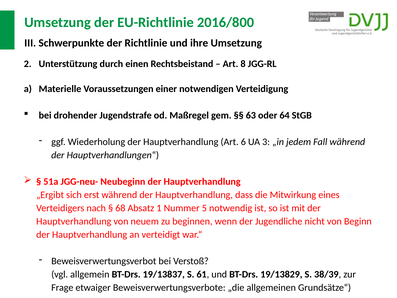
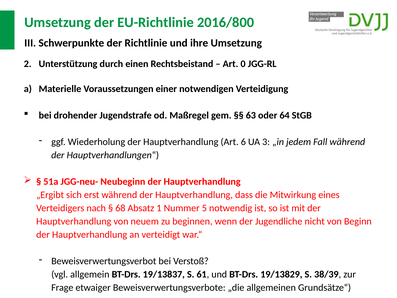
8: 8 -> 0 (243, 64)
